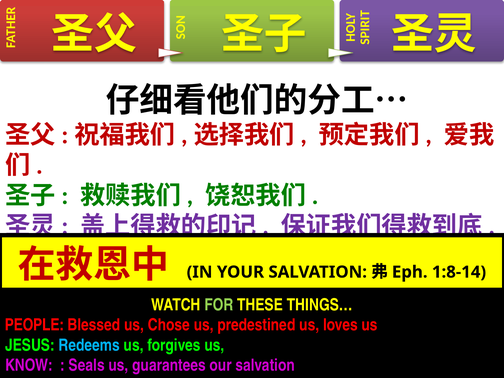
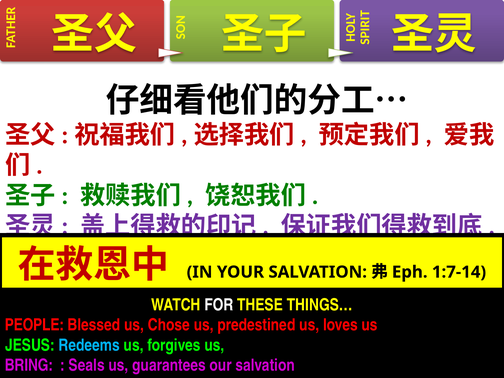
1:8-14: 1:8-14 -> 1:7-14 (459, 272)
FOR colour: light green -> white (219, 305)
KNOW: KNOW -> BRING (29, 365)
